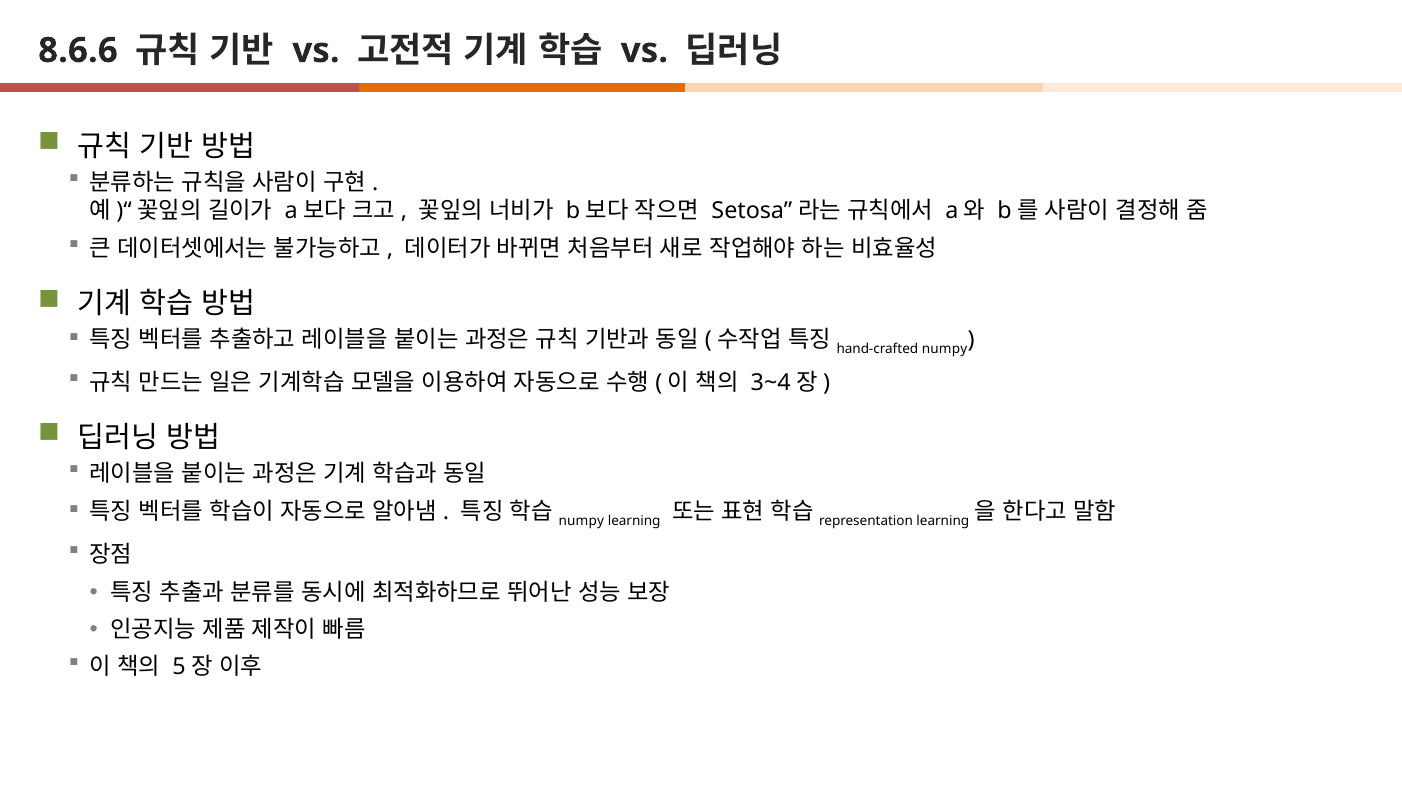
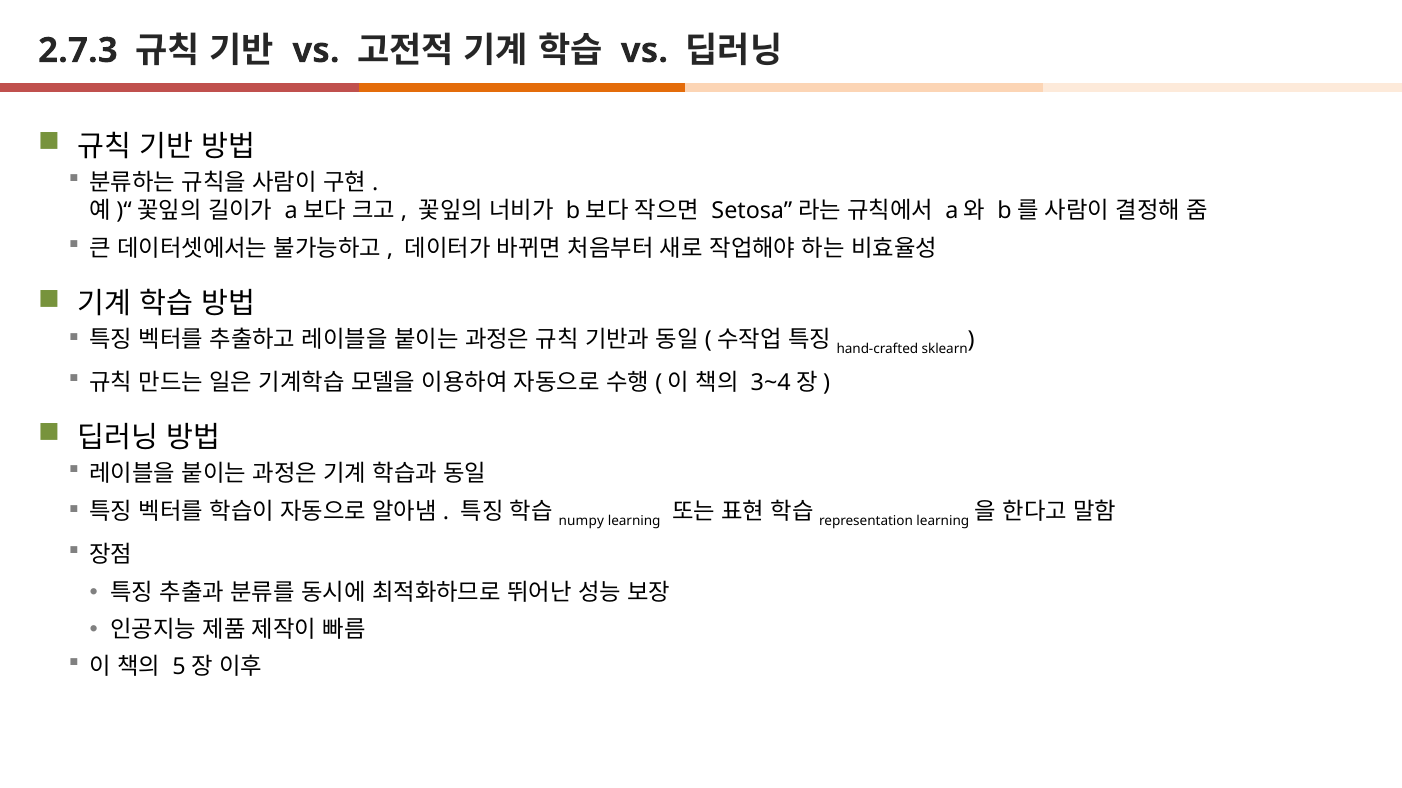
8.6.6: 8.6.6 -> 2.7.3 (78, 51)
numpy: numpy -> sklearn (945, 349)
